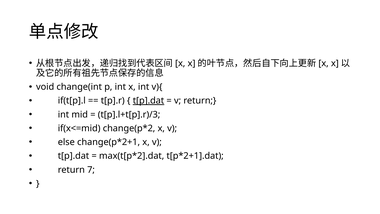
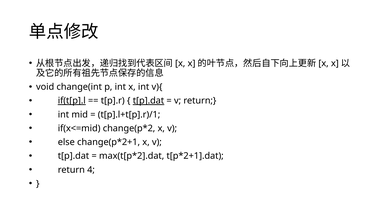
if(t[p].l underline: none -> present (72, 101)
t[p].l+t[p].r)/3: t[p].l+t[p].r)/3 -> t[p].l+t[p].r)/1 (129, 114)
7: 7 -> 4 (91, 170)
